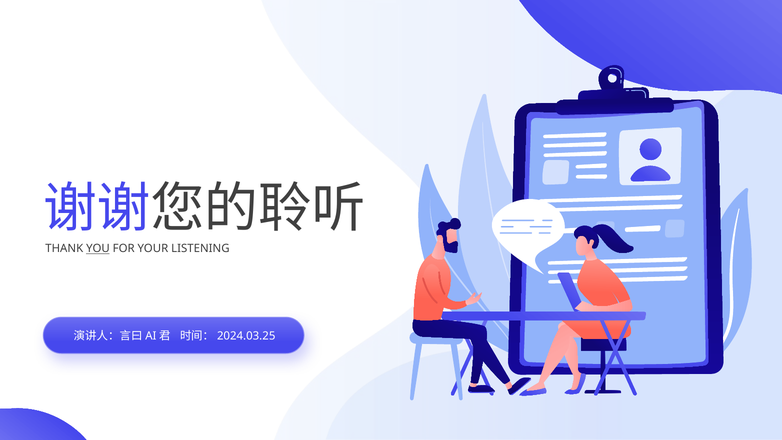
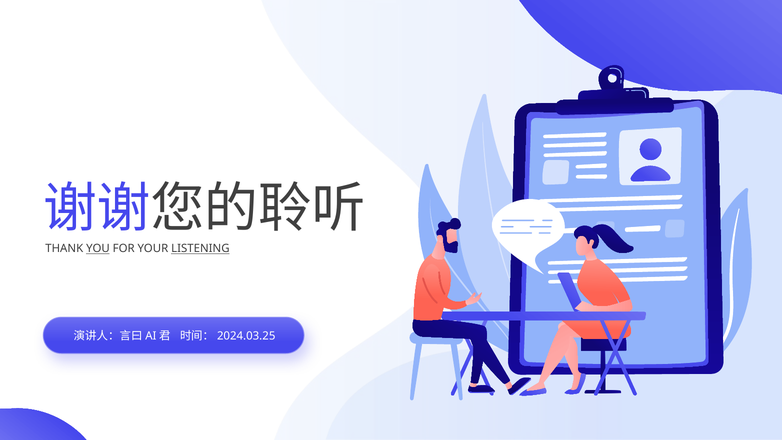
LISTENING underline: none -> present (200, 249)
